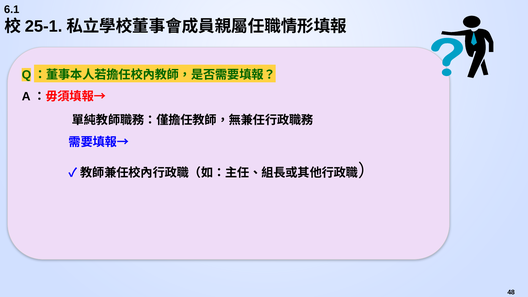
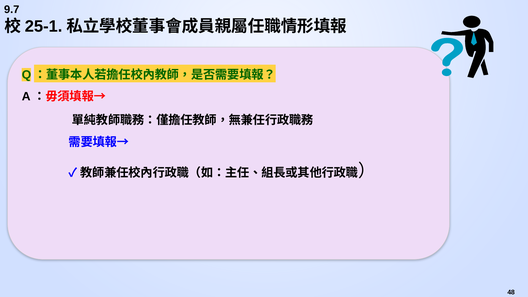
6.1: 6.1 -> 9.7 (12, 10)
